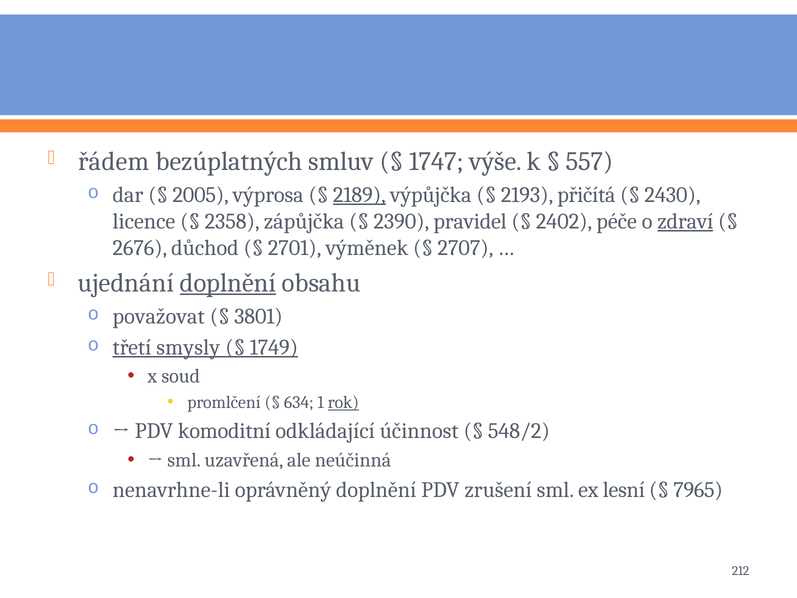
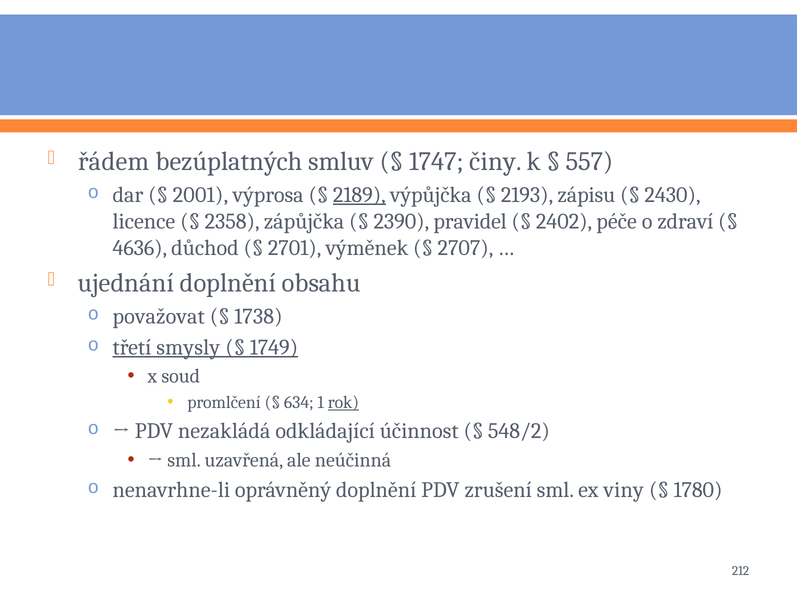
výše: výše -> činy (495, 161)
2005: 2005 -> 2001 (200, 195)
přičítá: přičítá -> zápisu (586, 195)
zdraví underline: present -> none (685, 221)
2676: 2676 -> 4636 (140, 248)
doplnění underline: present -> none (228, 283)
3801: 3801 -> 1738 (258, 316)
komoditní: komoditní -> nezakládá (224, 431)
lesní: lesní -> viny (624, 490)
7965: 7965 -> 1780 (698, 490)
